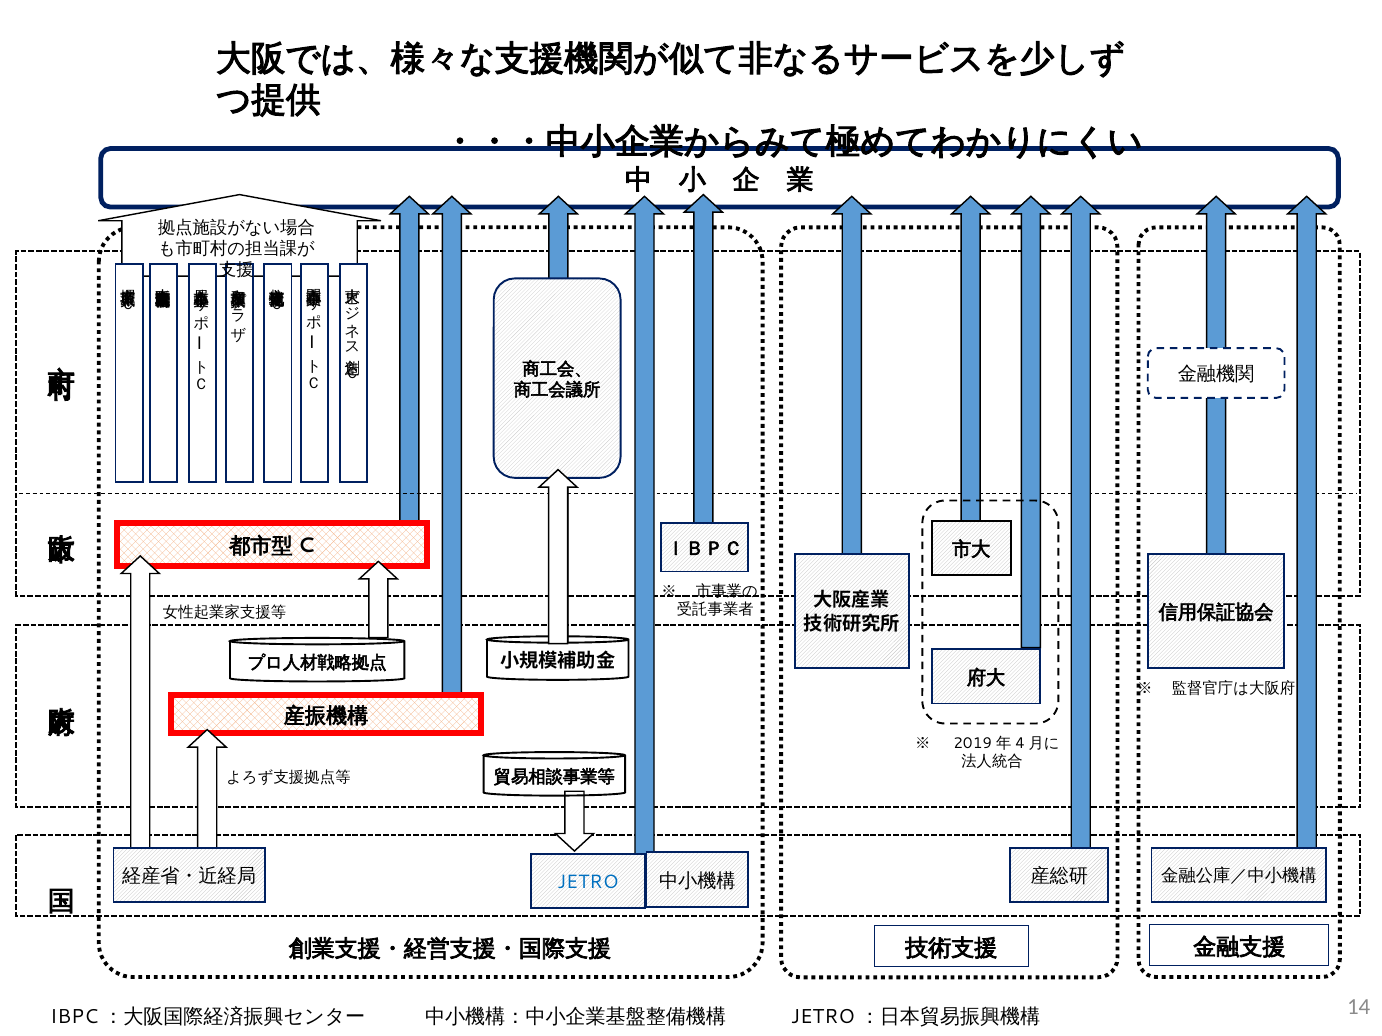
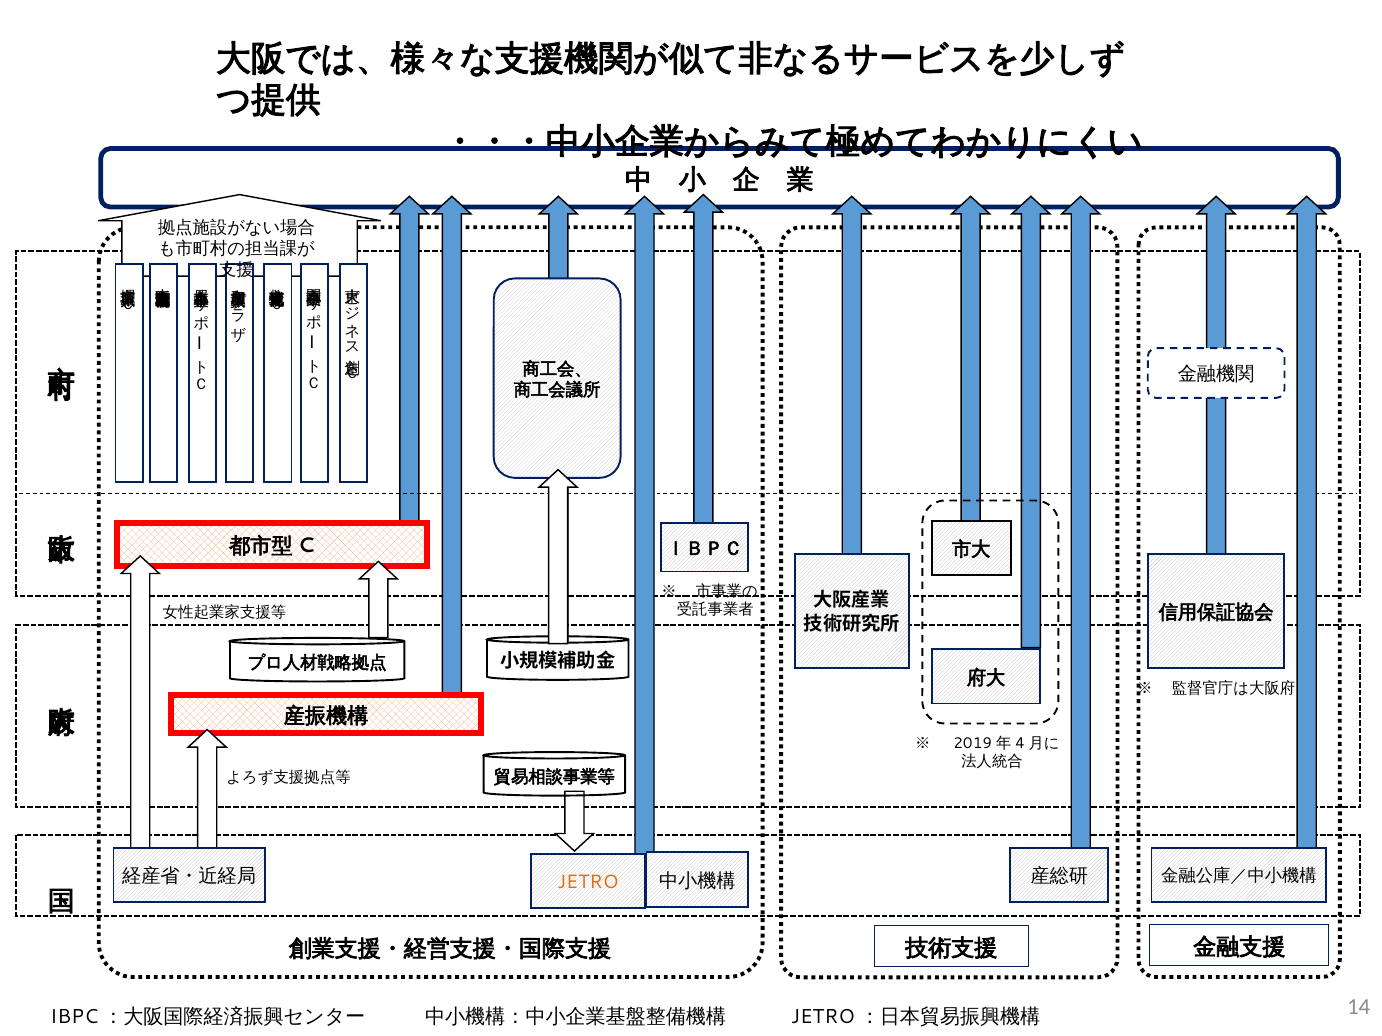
JETRO colour: blue -> orange (588, 883)
